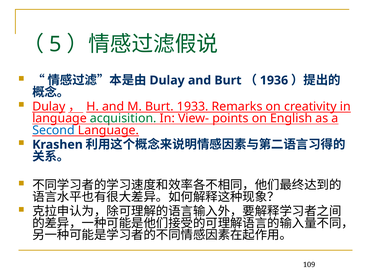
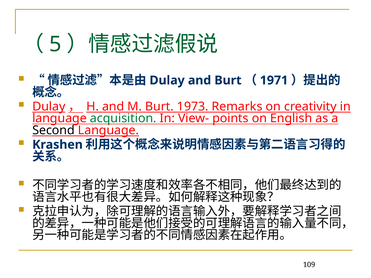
1936: 1936 -> 1971 (274, 80)
1933: 1933 -> 1973 (193, 107)
Second colour: blue -> black (53, 130)
